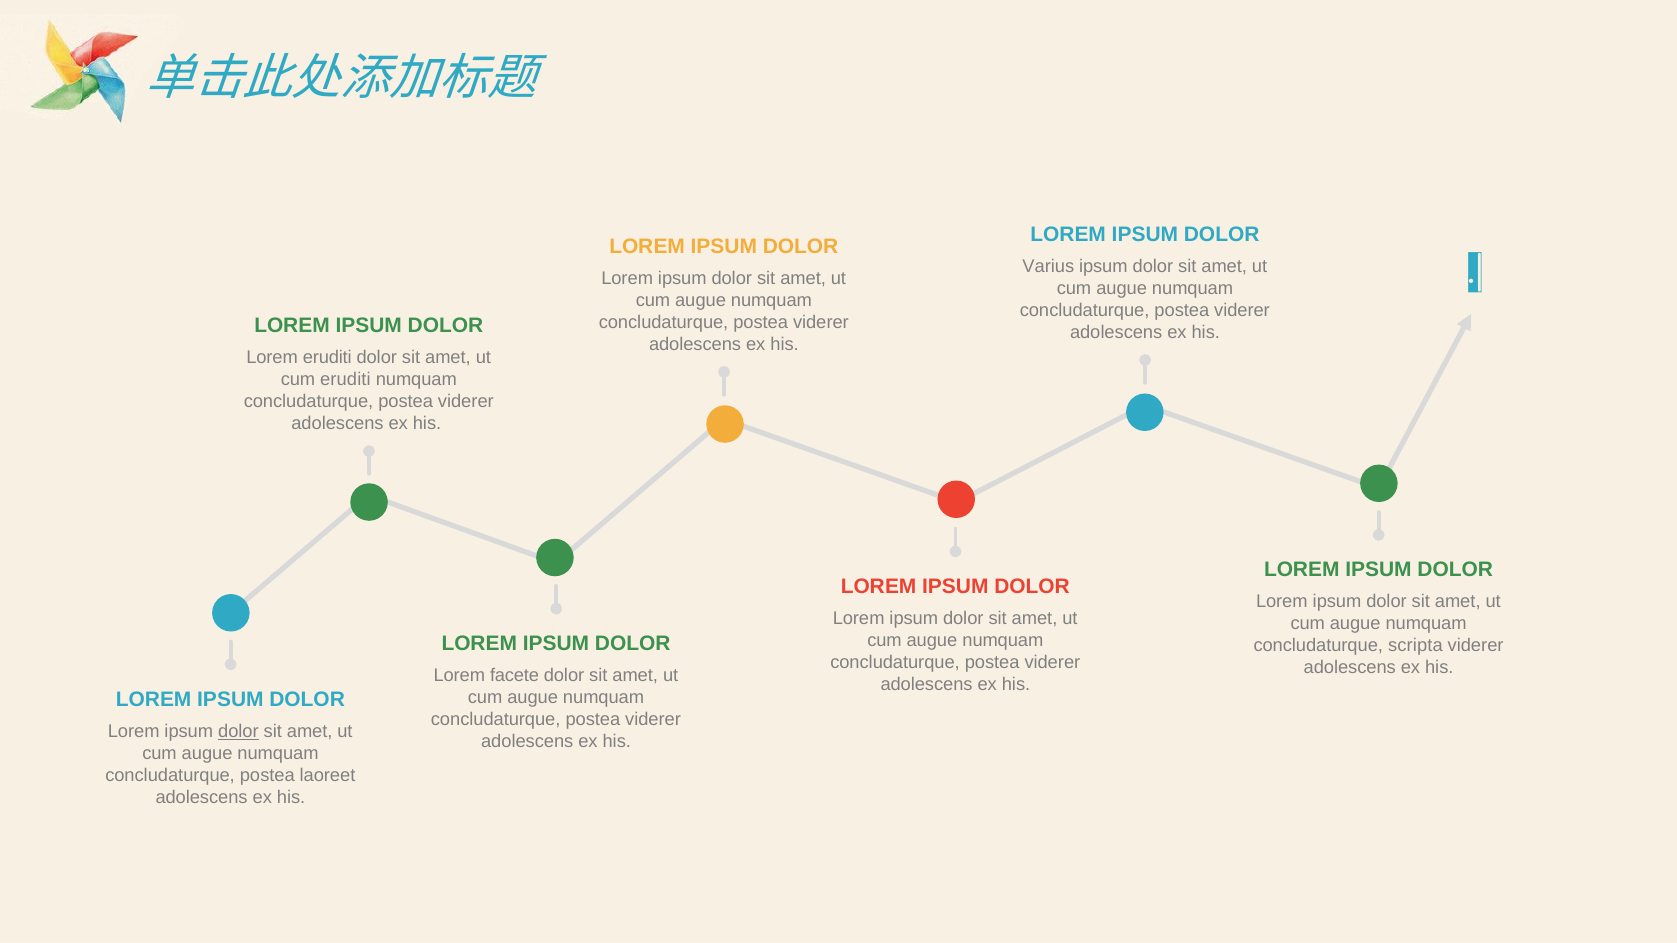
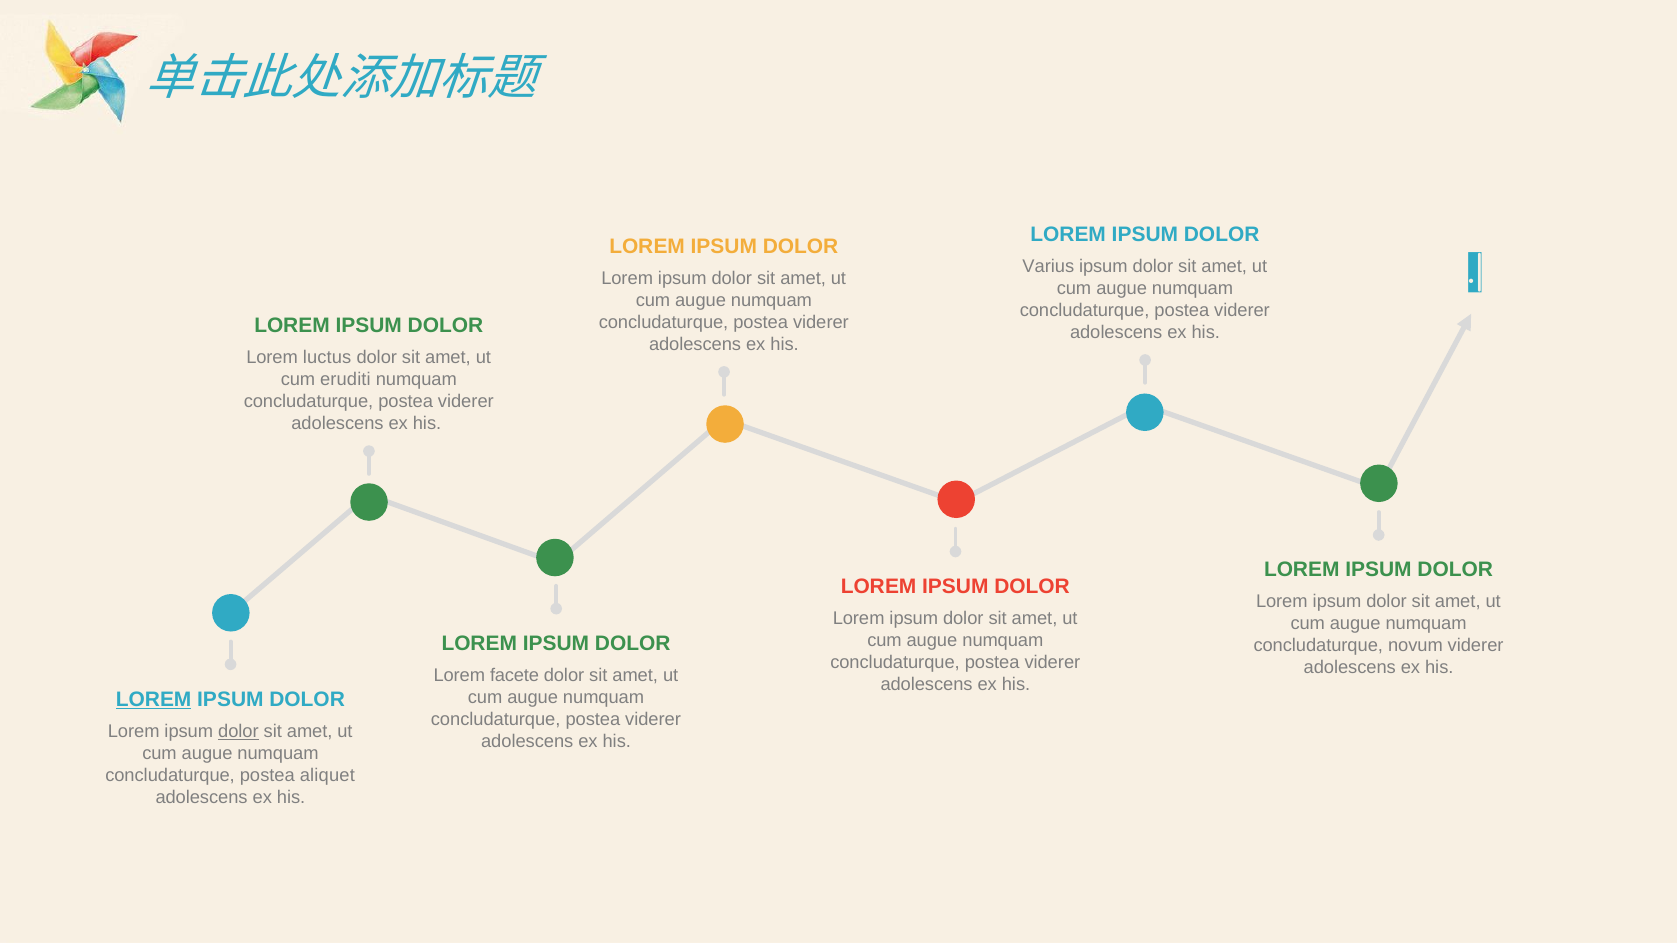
Lorem eruditi: eruditi -> luctus (327, 358)
scripta: scripta -> novum (1415, 646)
LOREM underline: none -> present (154, 700)
laoreet: laoreet -> aliquet (327, 775)
